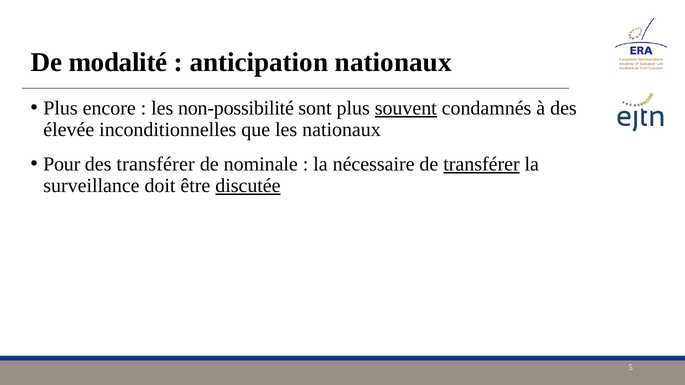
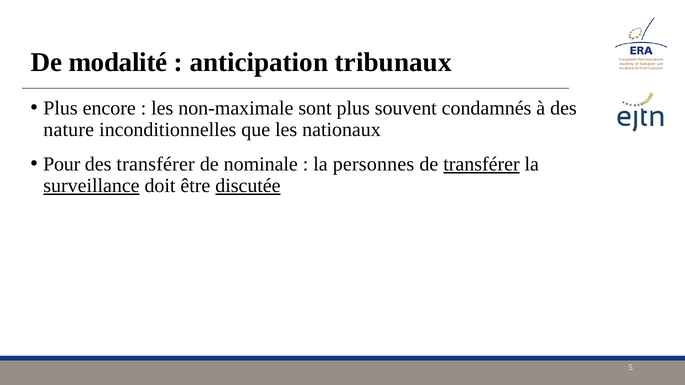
anticipation nationaux: nationaux -> tribunaux (393, 62)
non-possibilité: non-possibilité -> non-maximale (236, 108)
souvent underline: present -> none (406, 108)
élevée: élevée -> nature (69, 130)
nécessaire: nécessaire -> personnes (373, 164)
surveillance underline: none -> present (91, 186)
